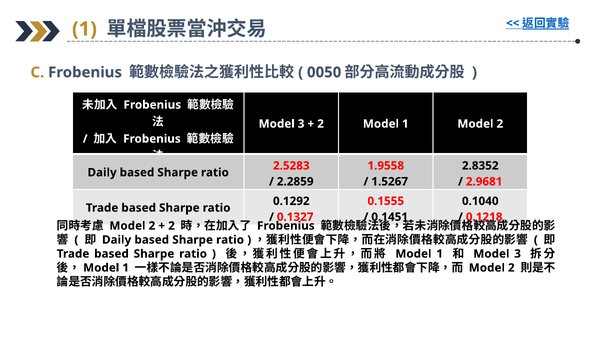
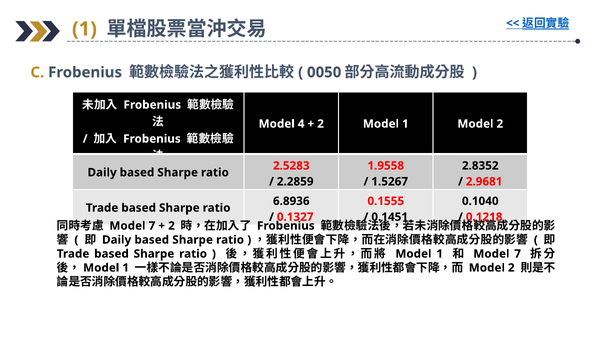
3: 3 -> 4 (301, 124)
0.1292: 0.1292 -> 6.8936 (291, 201)
2: 2 -> 7 (152, 226)
3: 3 -> 7 (518, 254)
